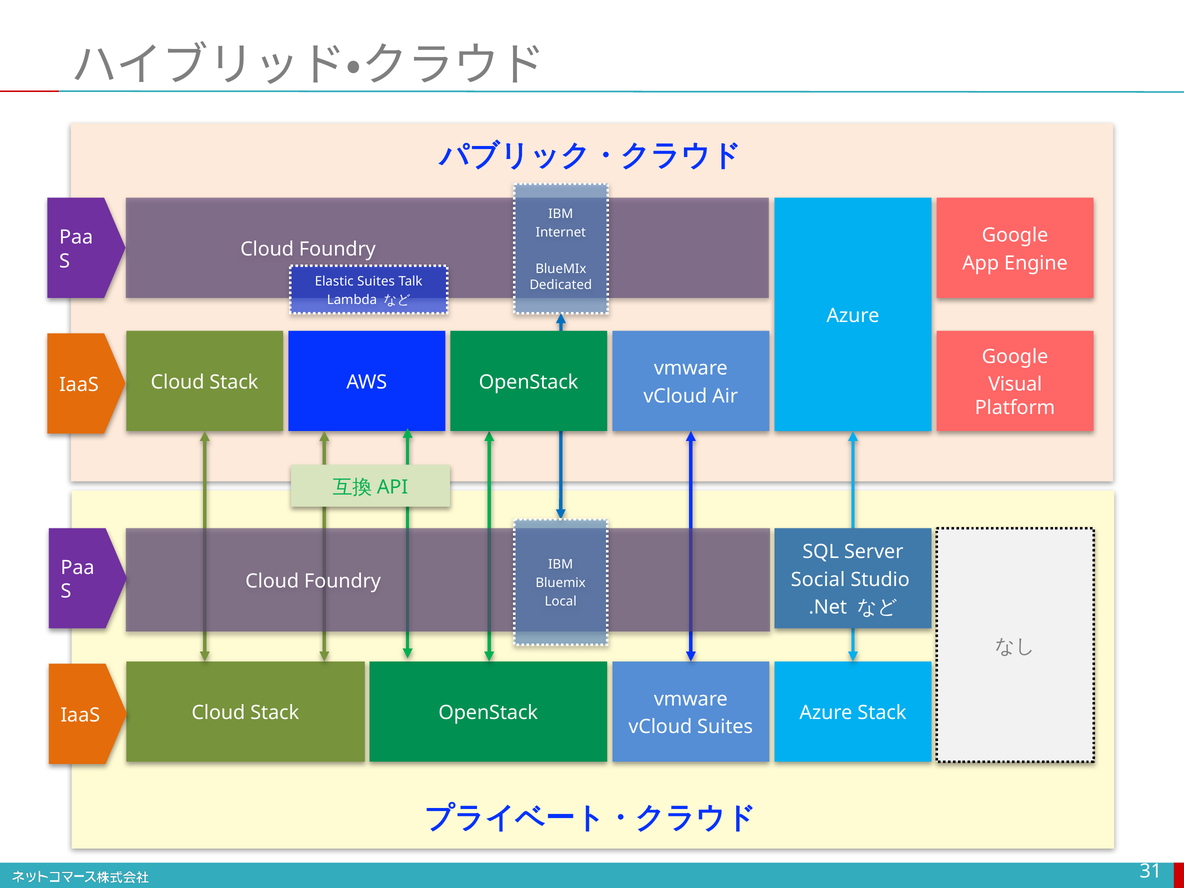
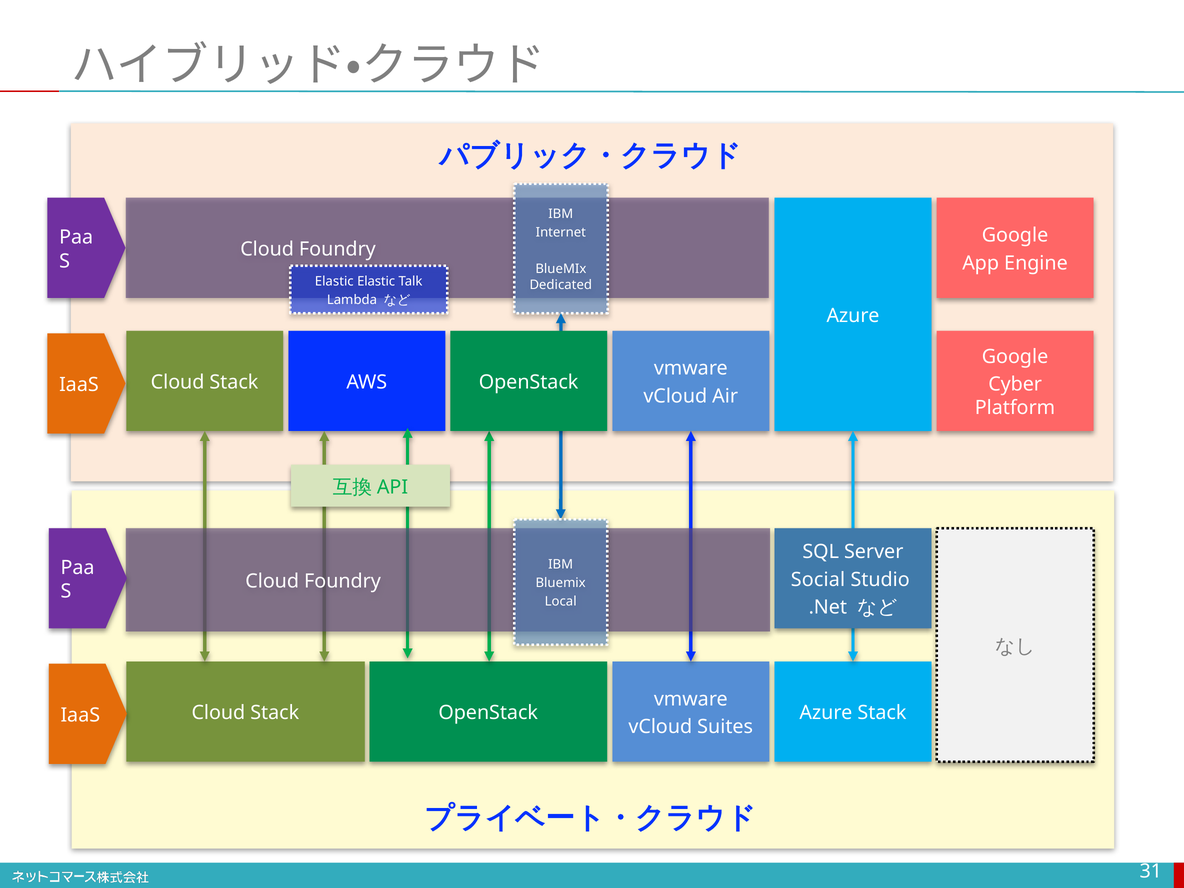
Elastic Suites: Suites -> Elastic (376, 281)
Visual: Visual -> Cyber (1015, 384)
